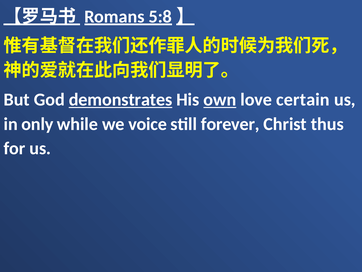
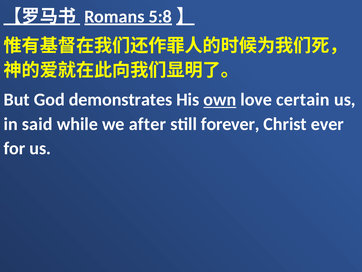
demonstrates underline: present -> none (121, 100)
only: only -> said (37, 124)
voice: voice -> after (147, 124)
thus: thus -> ever (327, 124)
